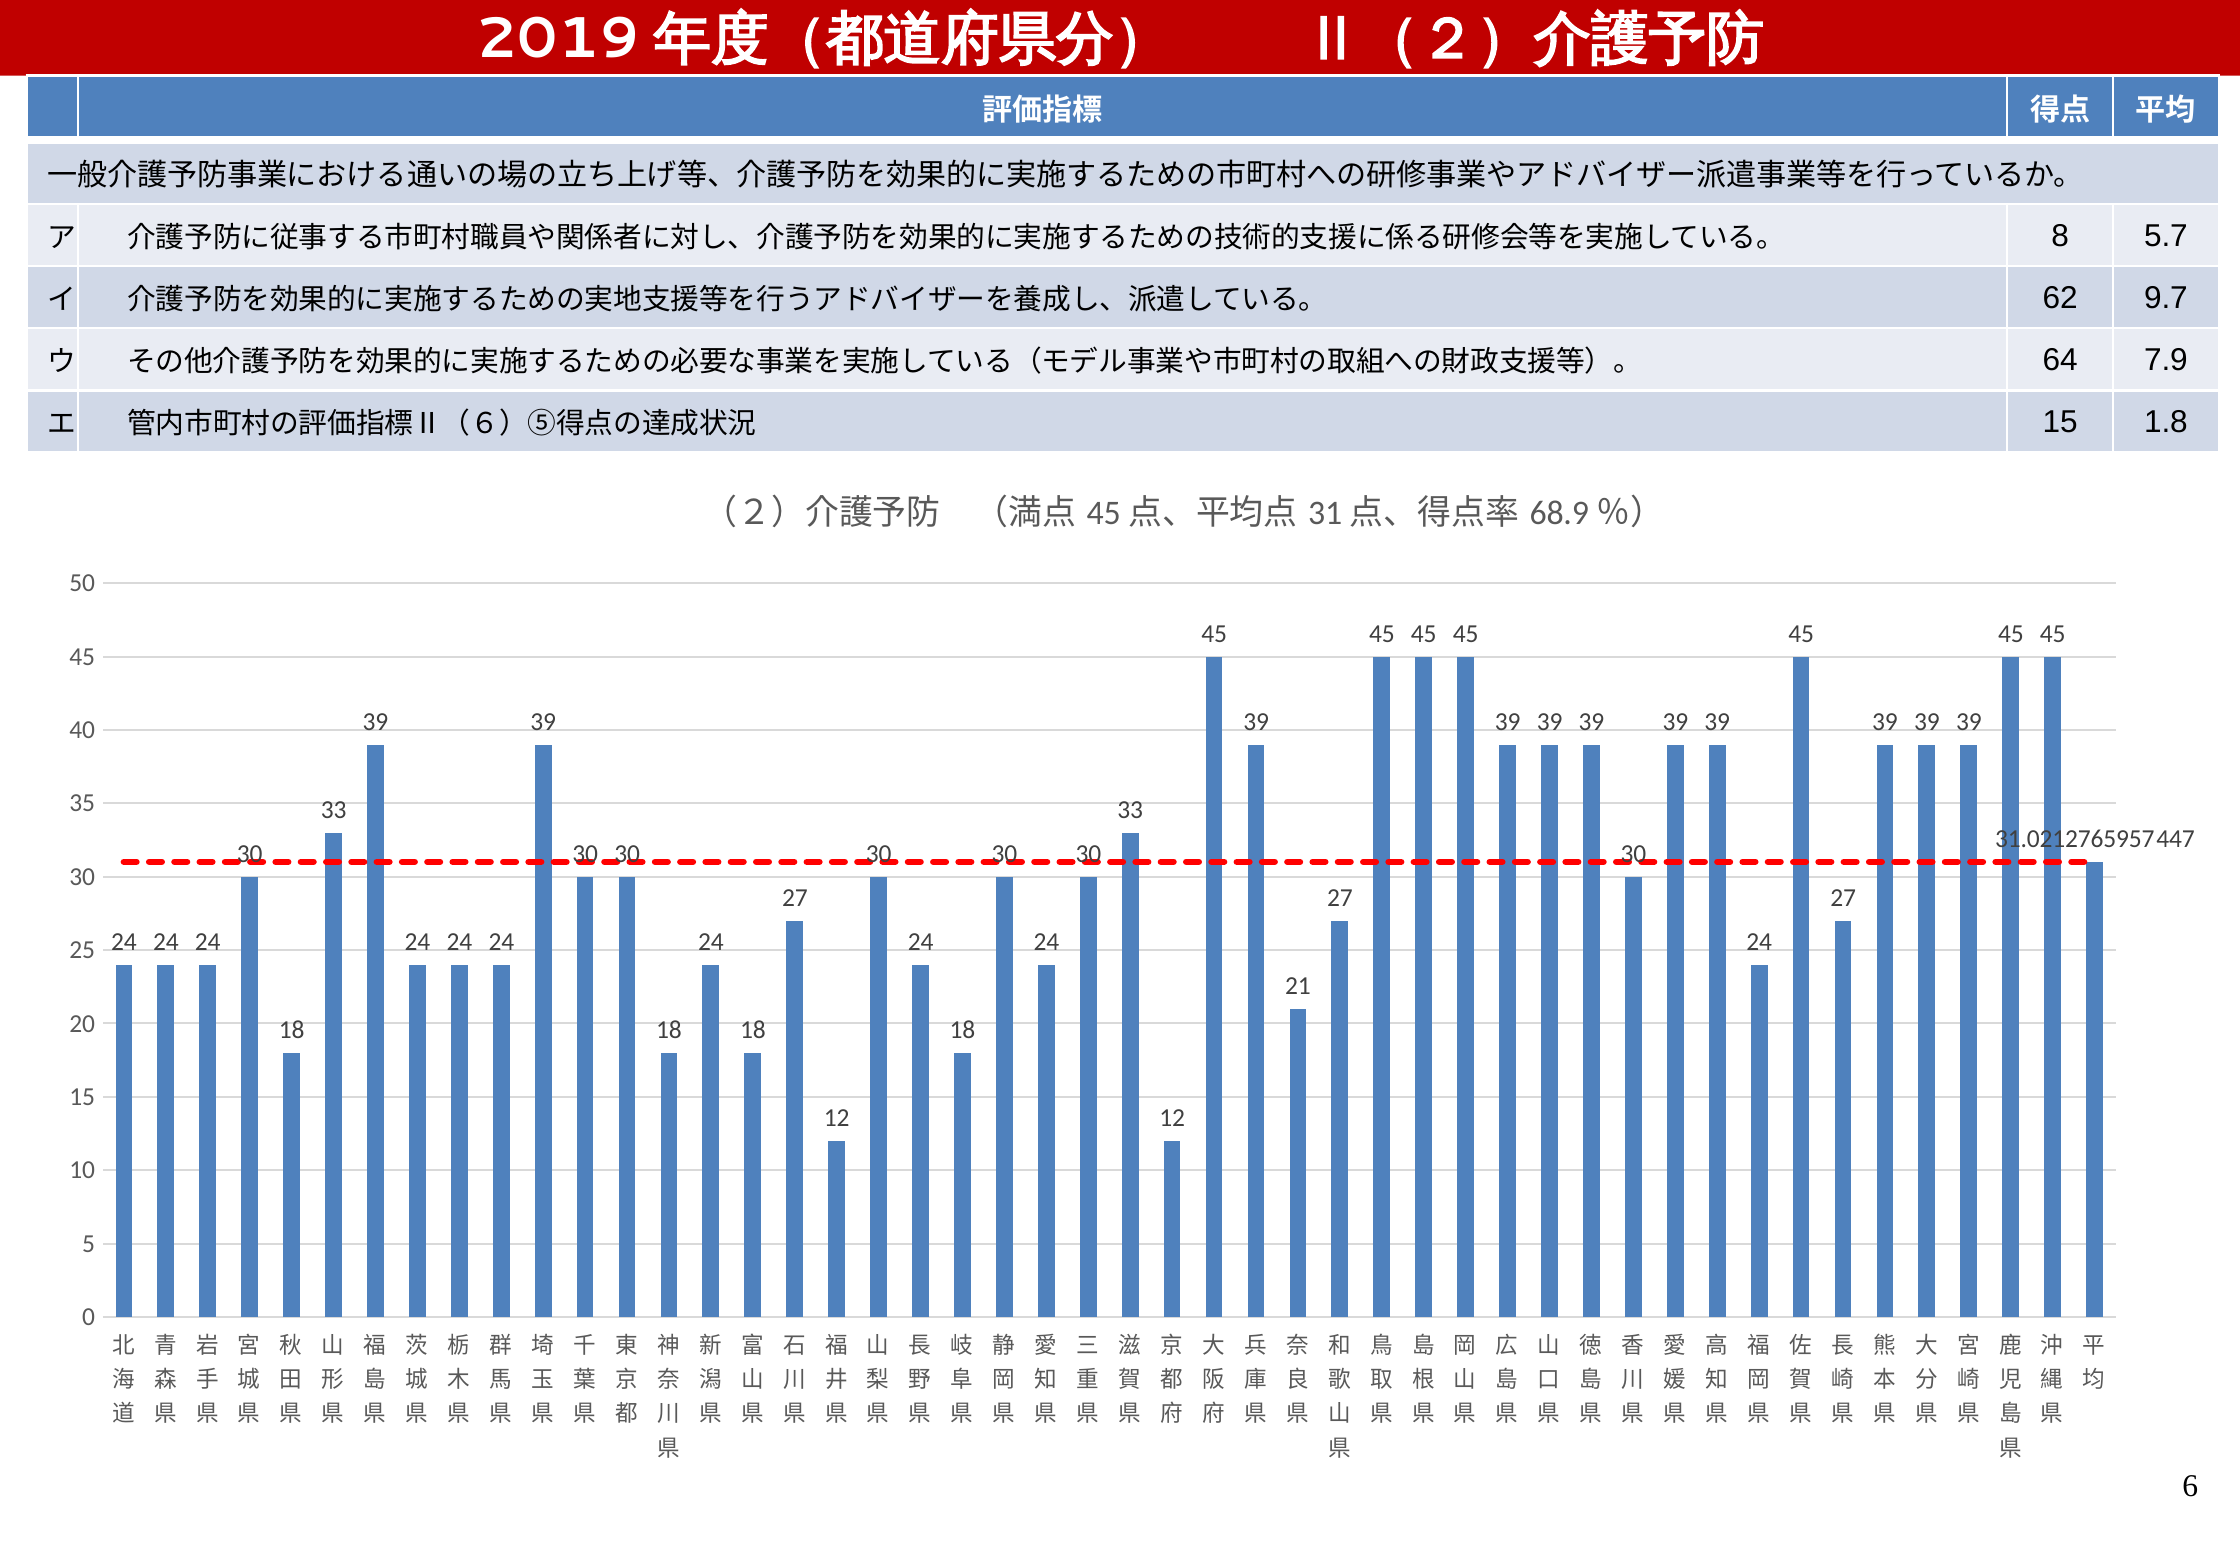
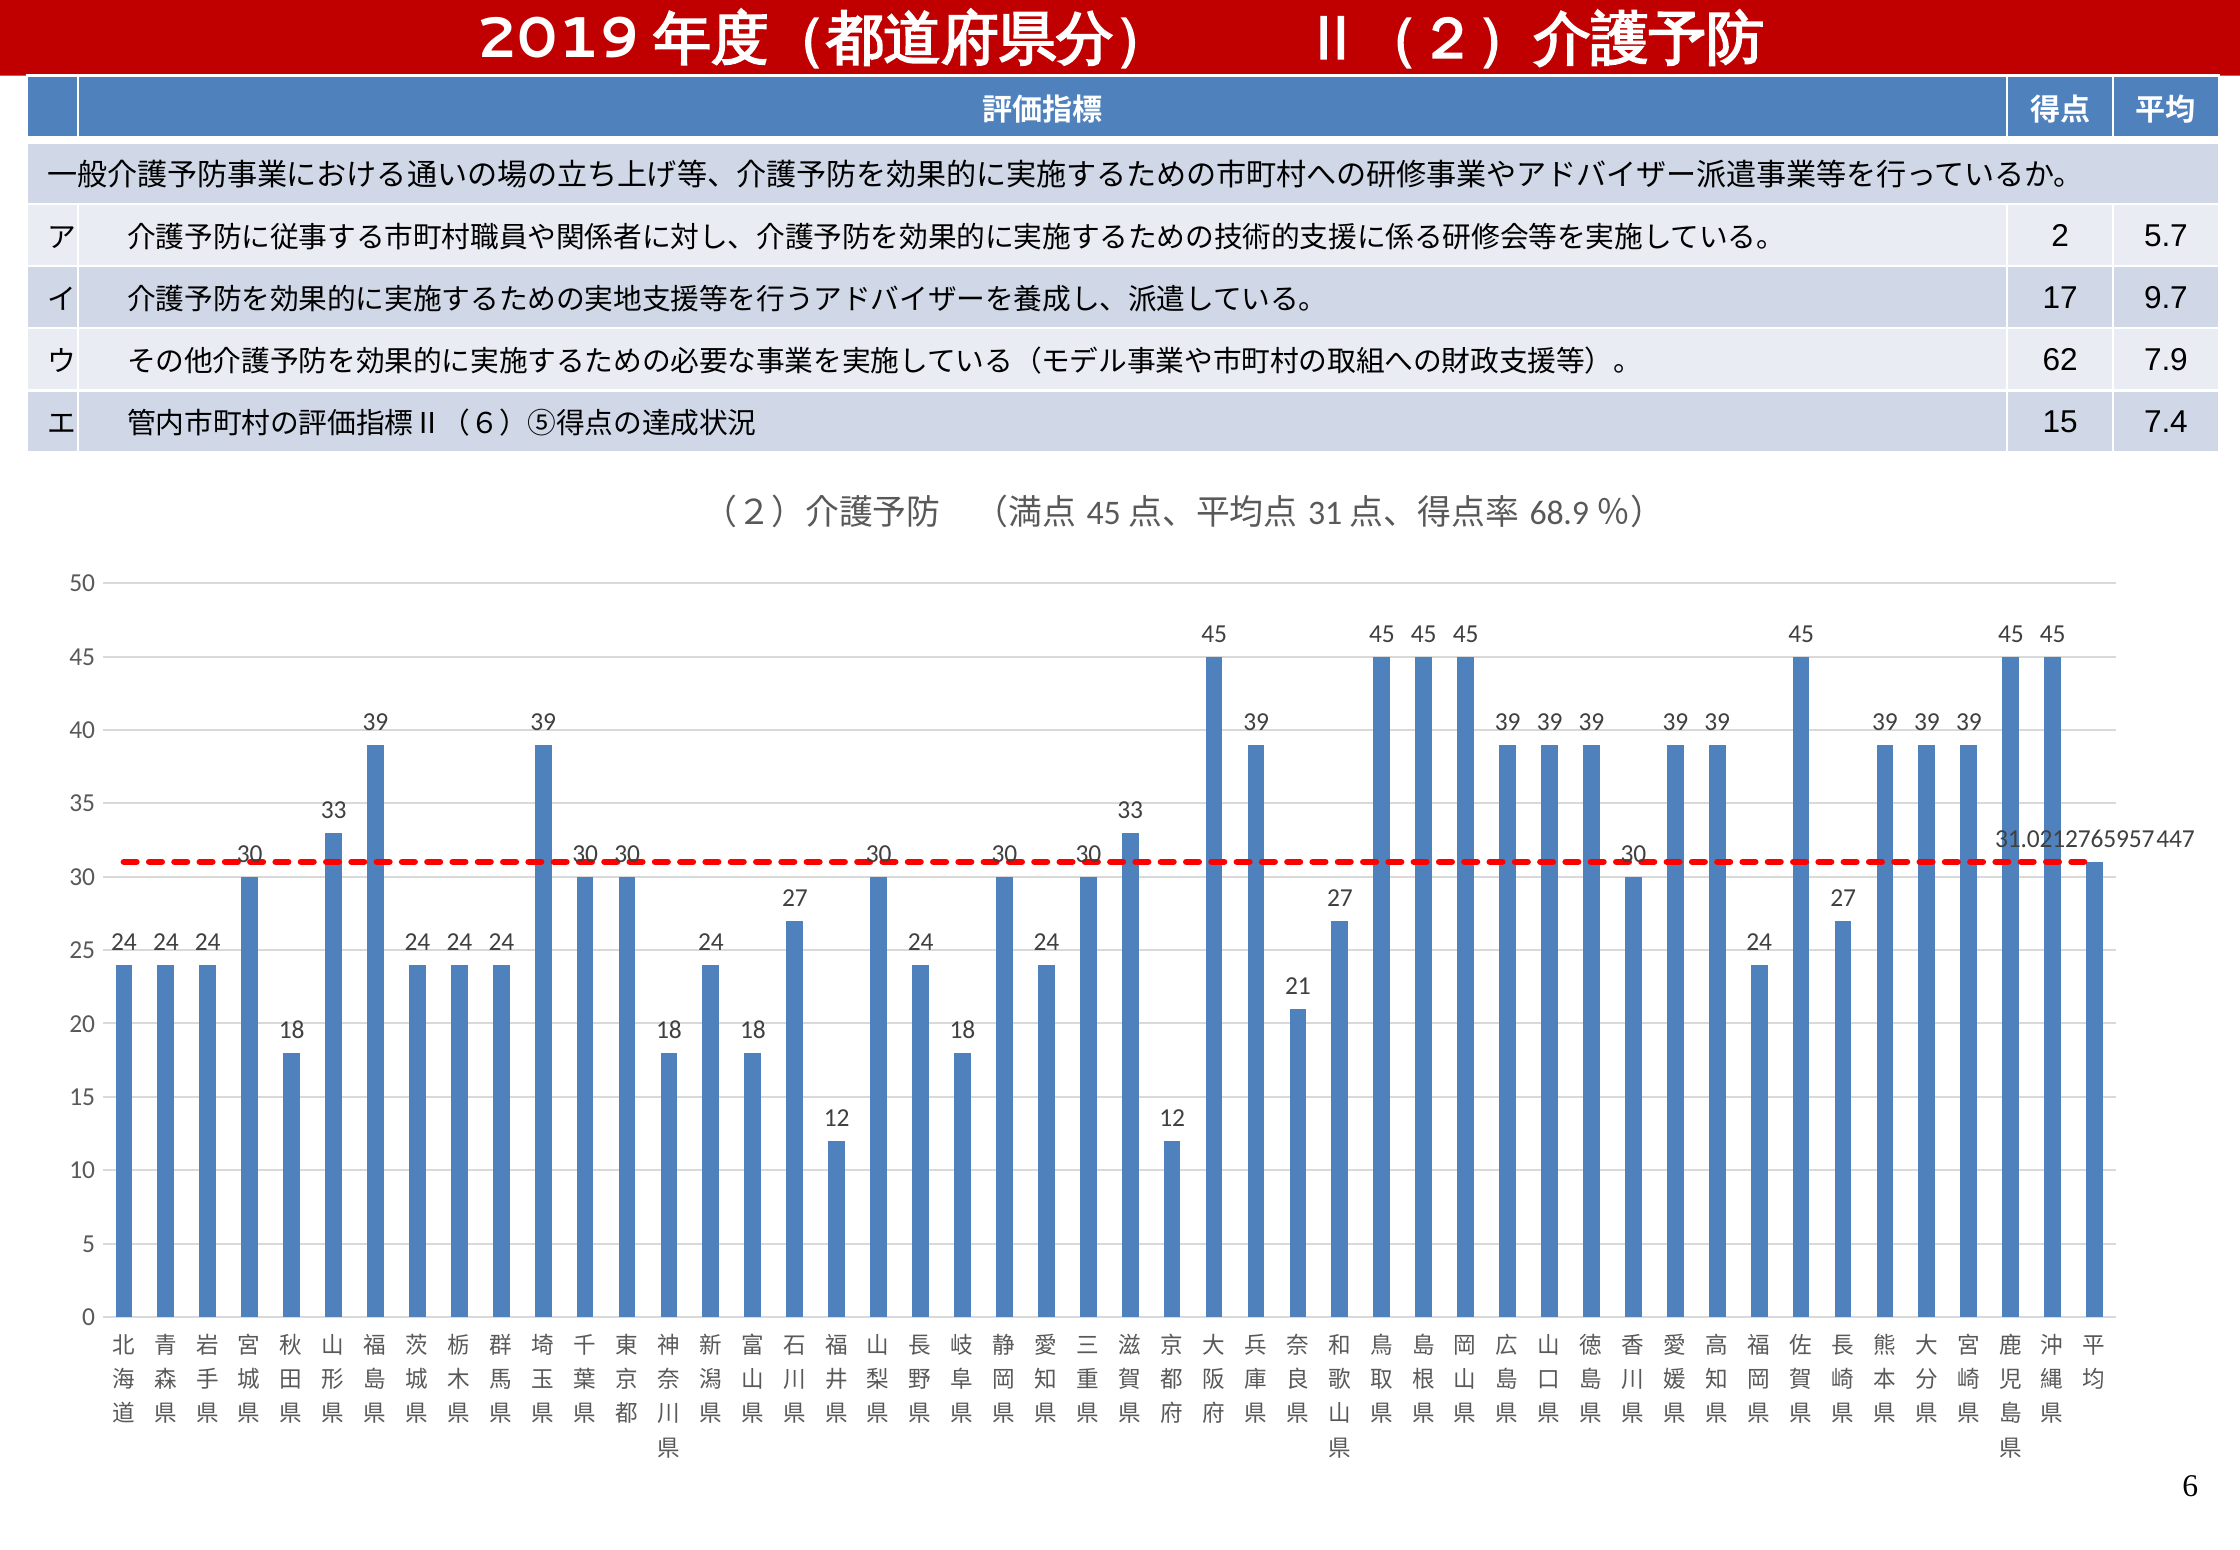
8: 8 -> 2 (2060, 236)
62: 62 -> 17 (2060, 298)
64: 64 -> 62 (2060, 360)
1.8: 1.8 -> 7.4 (2166, 422)
